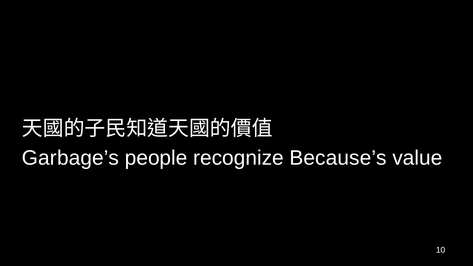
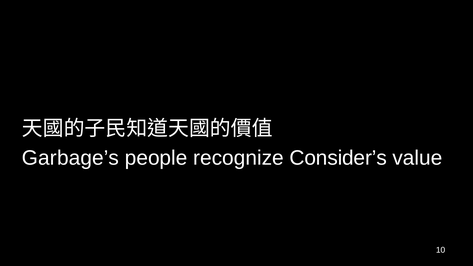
Because’s: Because’s -> Consider’s (338, 158)
